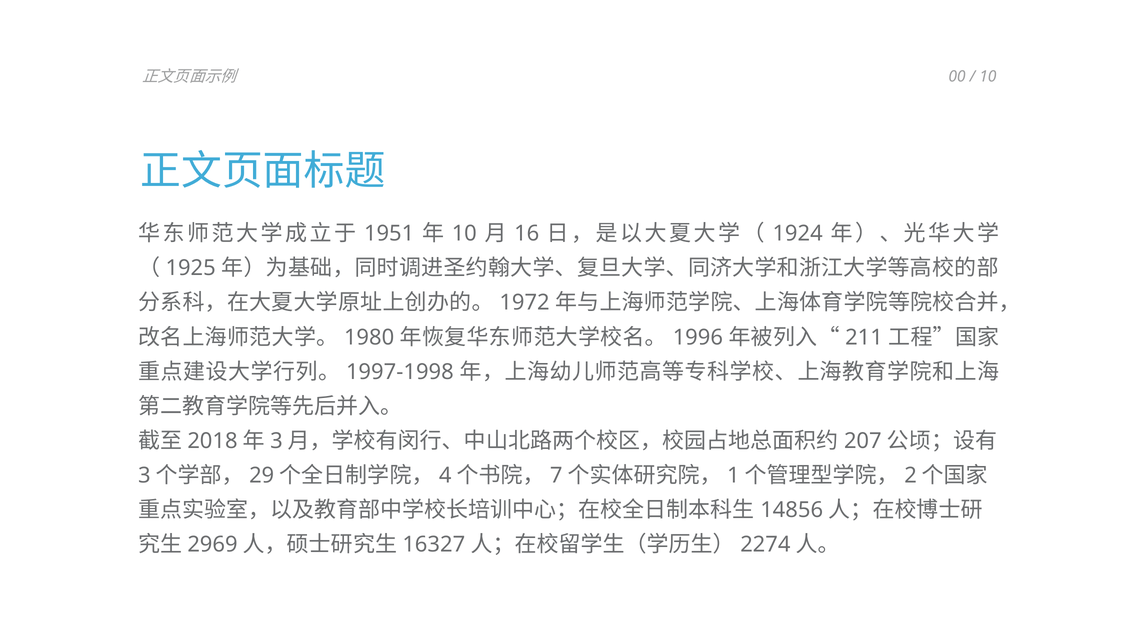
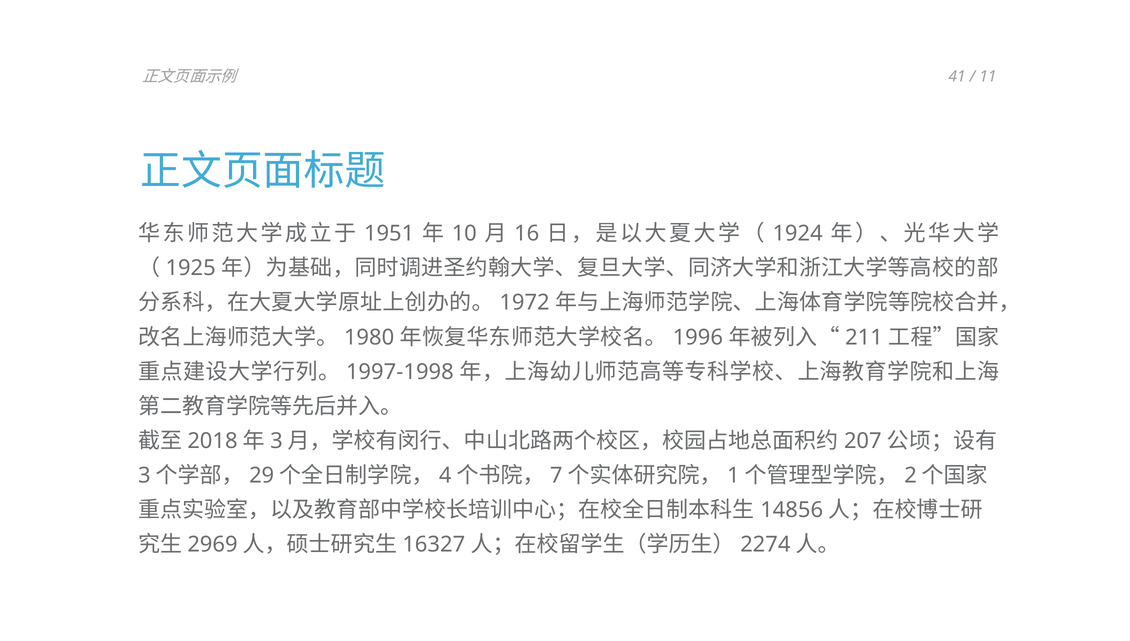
00: 00 -> 41 (957, 76)
10: 10 -> 11 (988, 76)
